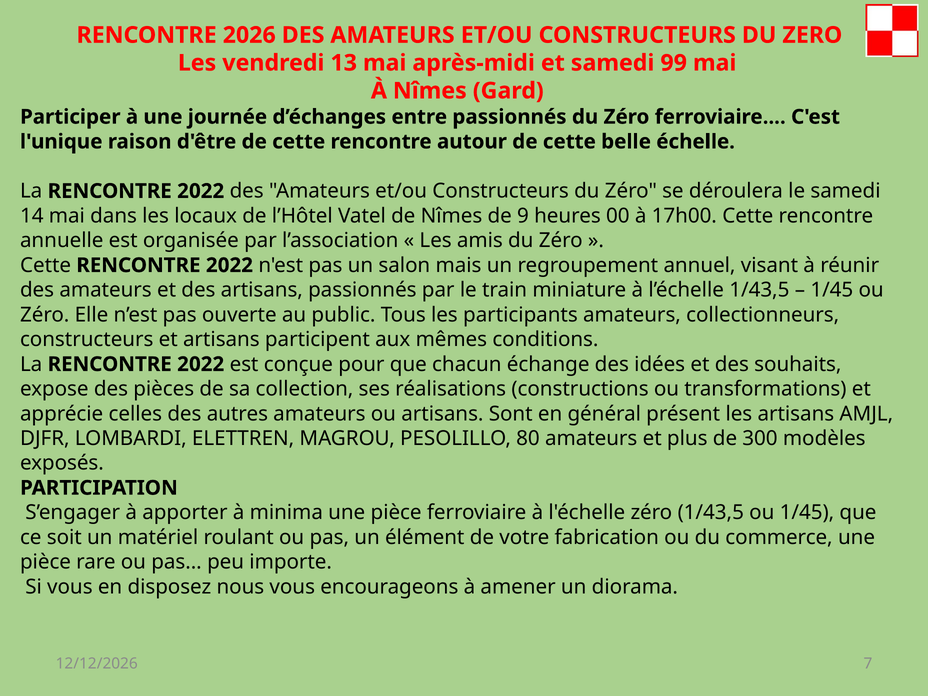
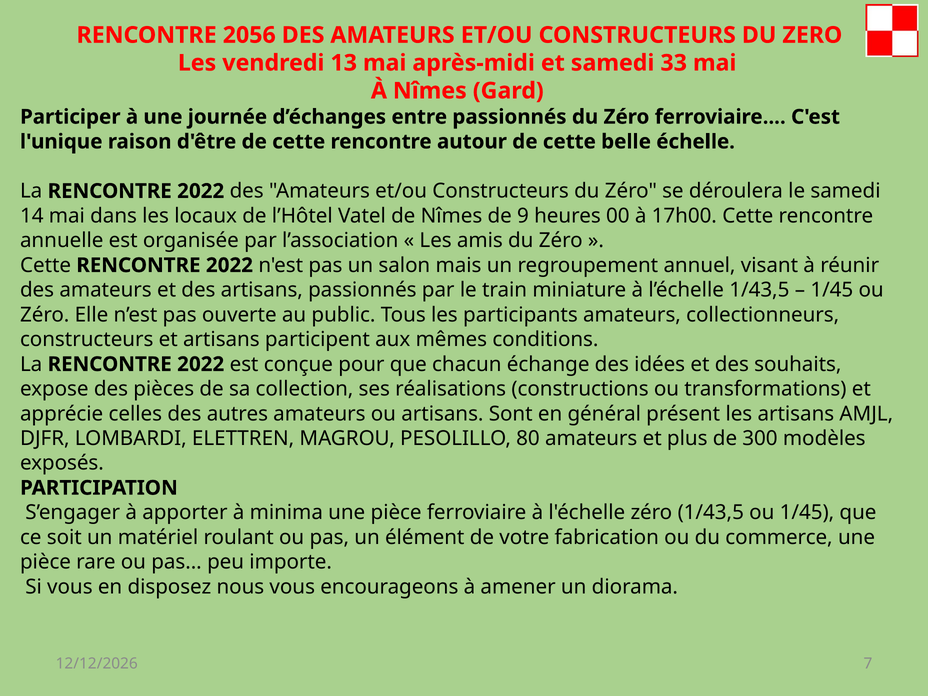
2026: 2026 -> 2056 (249, 35)
99: 99 -> 33 (674, 63)
